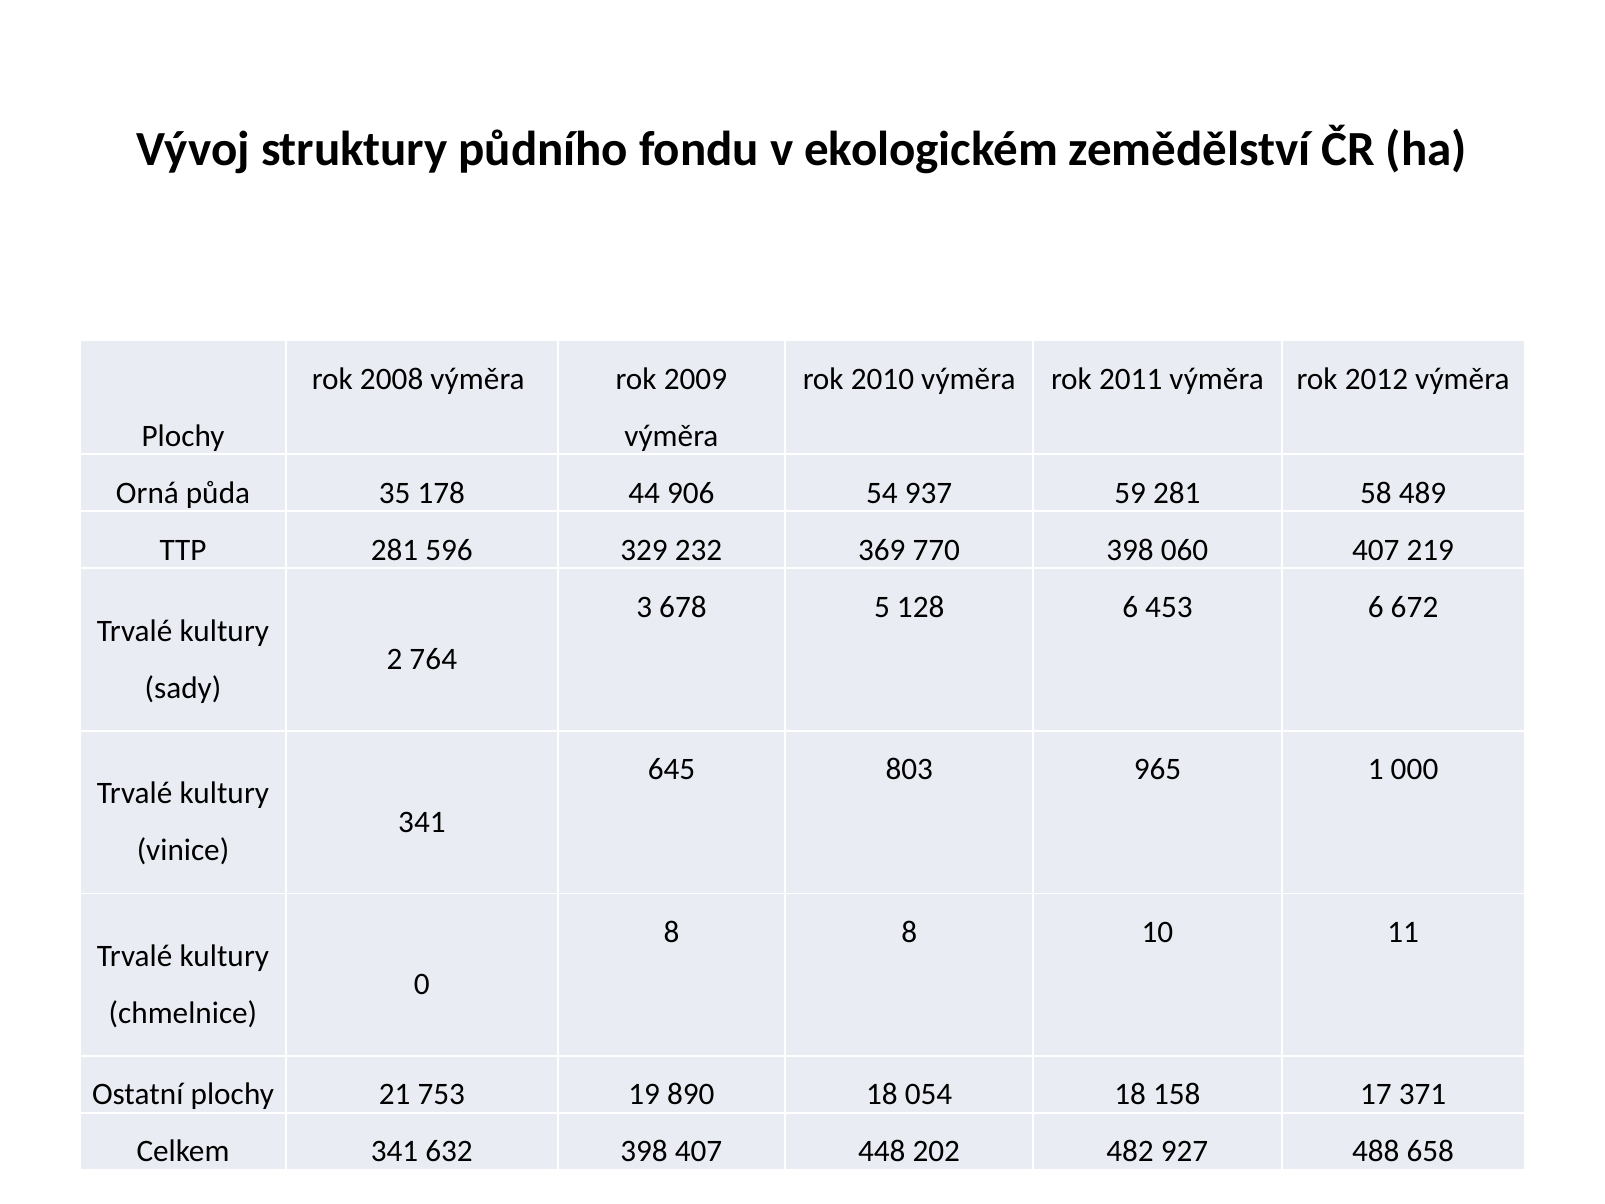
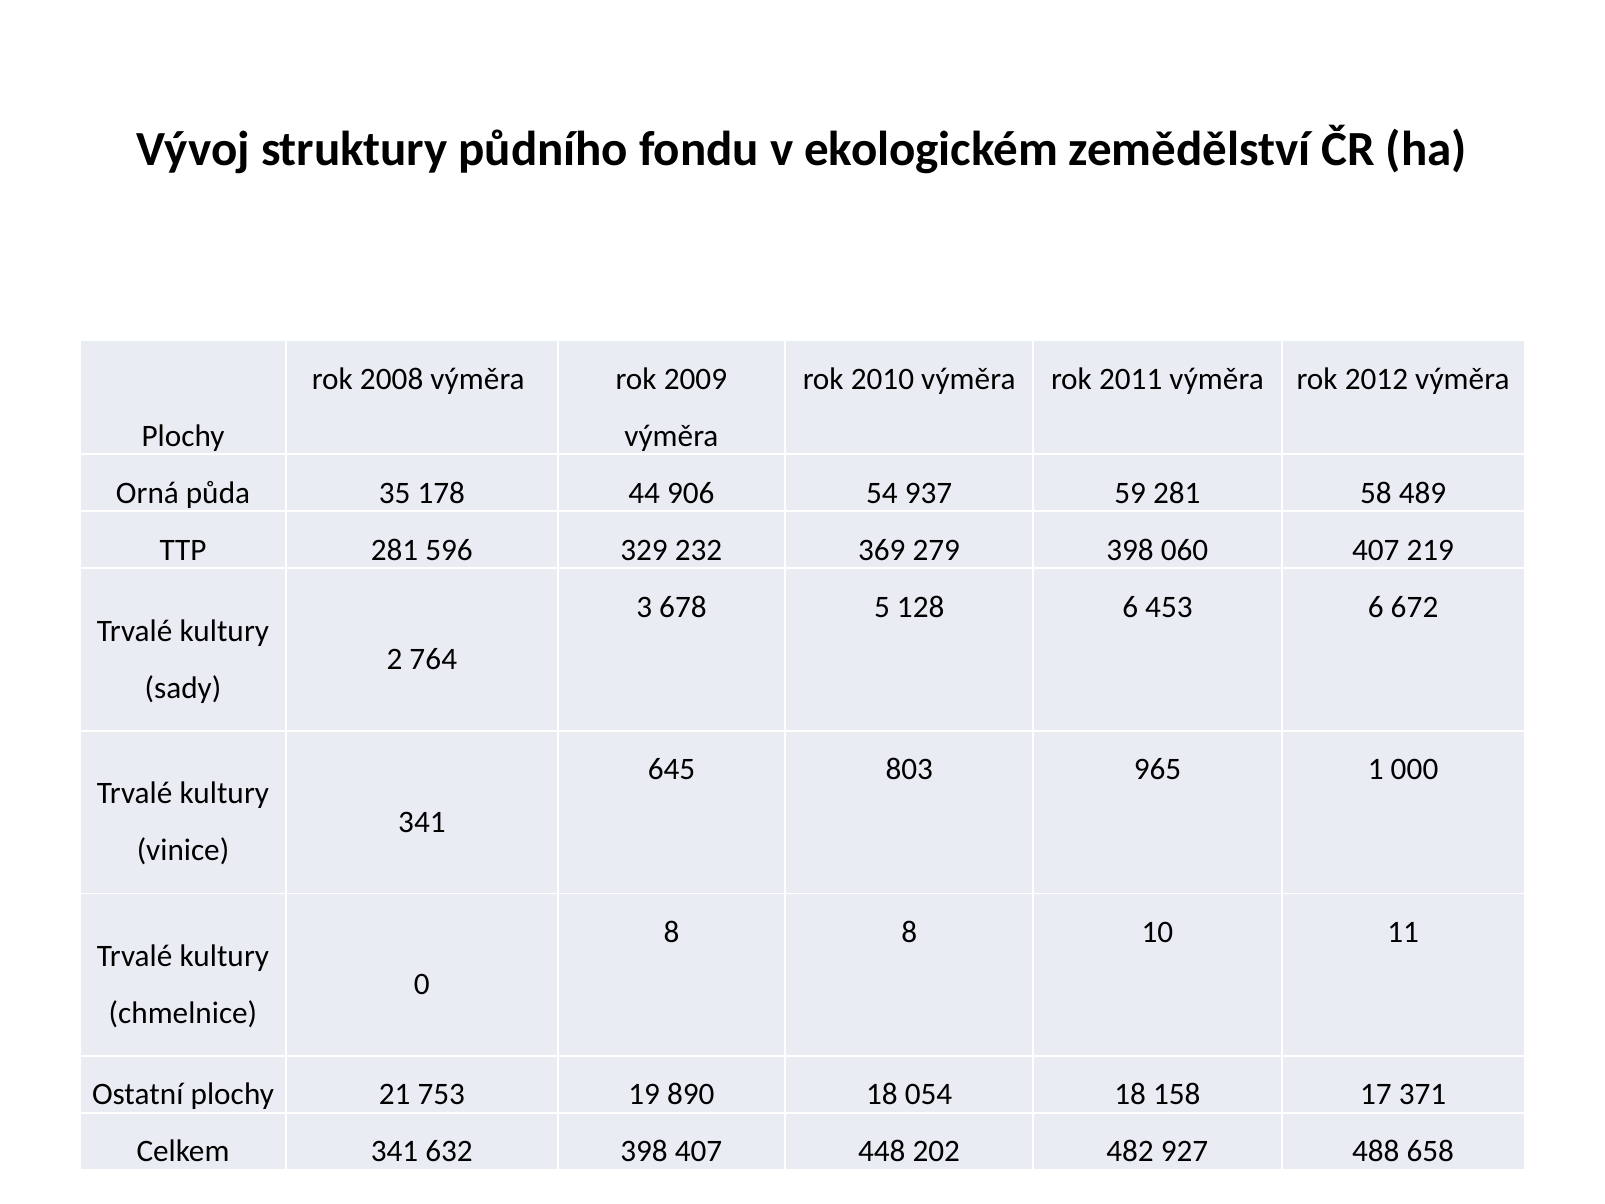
770: 770 -> 279 (936, 550)
